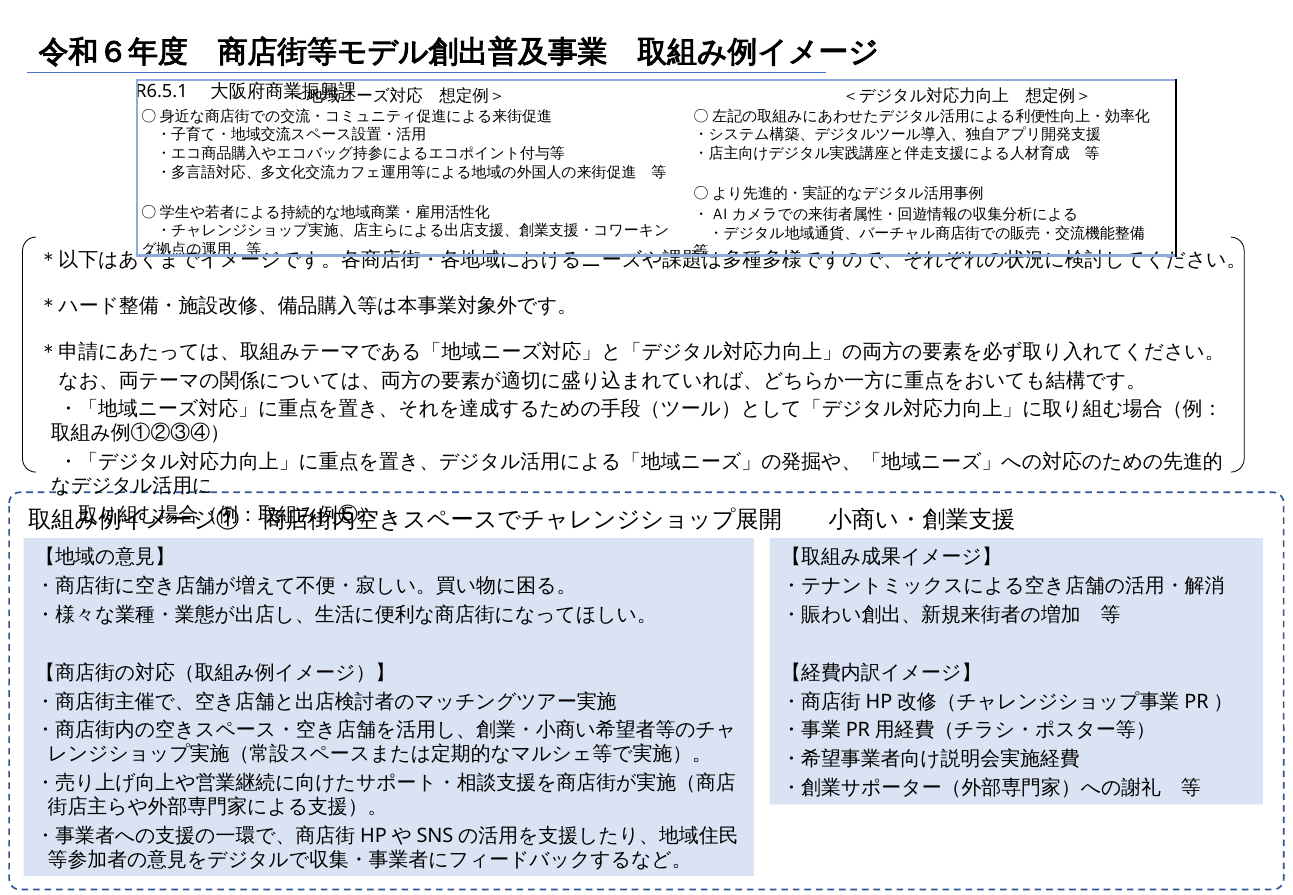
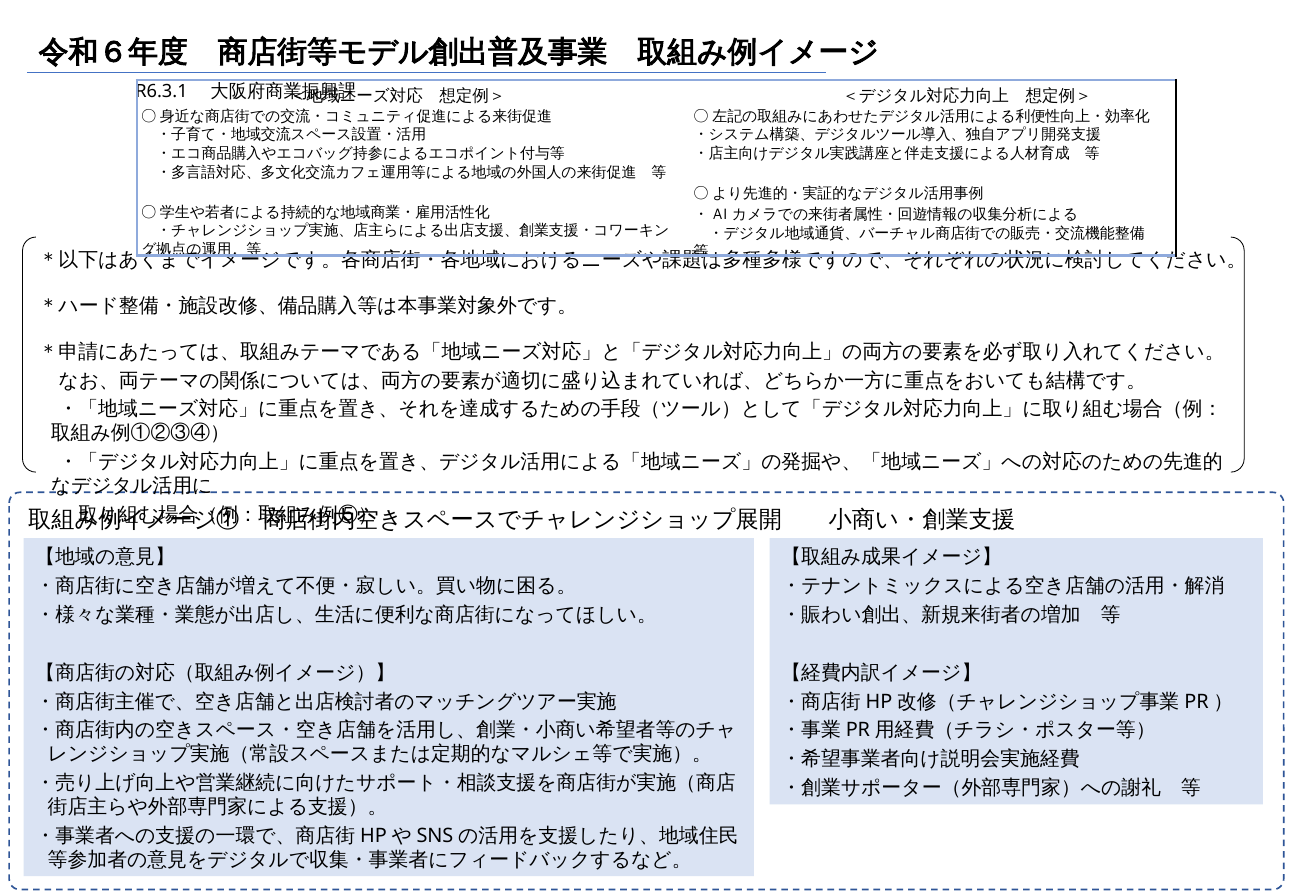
R6.5.1: R6.5.1 -> R6.3.1 (162, 92)
